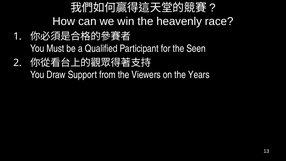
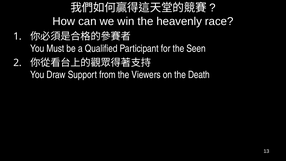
Years: Years -> Death (199, 75)
